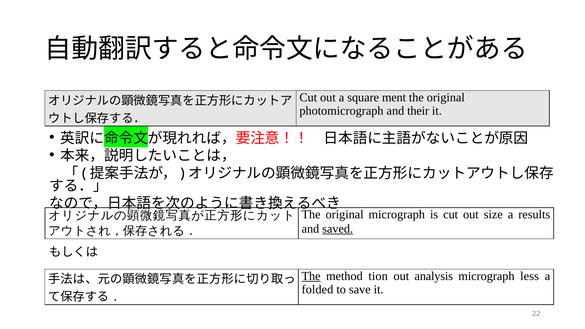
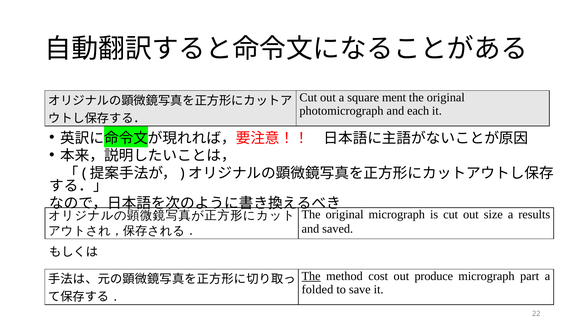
their: their -> each (418, 111)
saved underline: present -> none (338, 229)
tion: tion -> cost (378, 276)
analysis: analysis -> produce (434, 276)
less: less -> part (530, 276)
